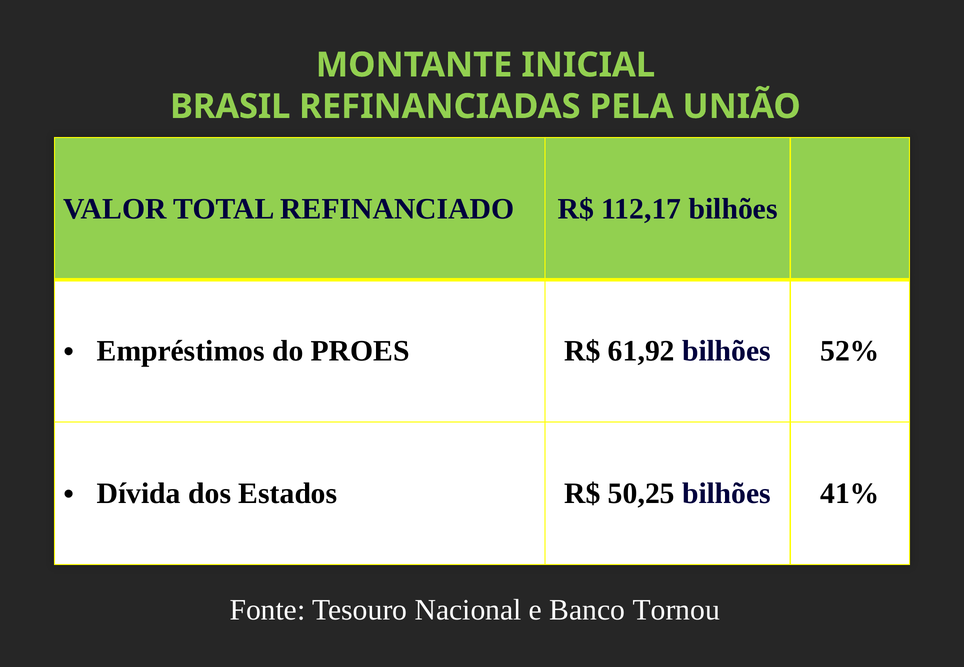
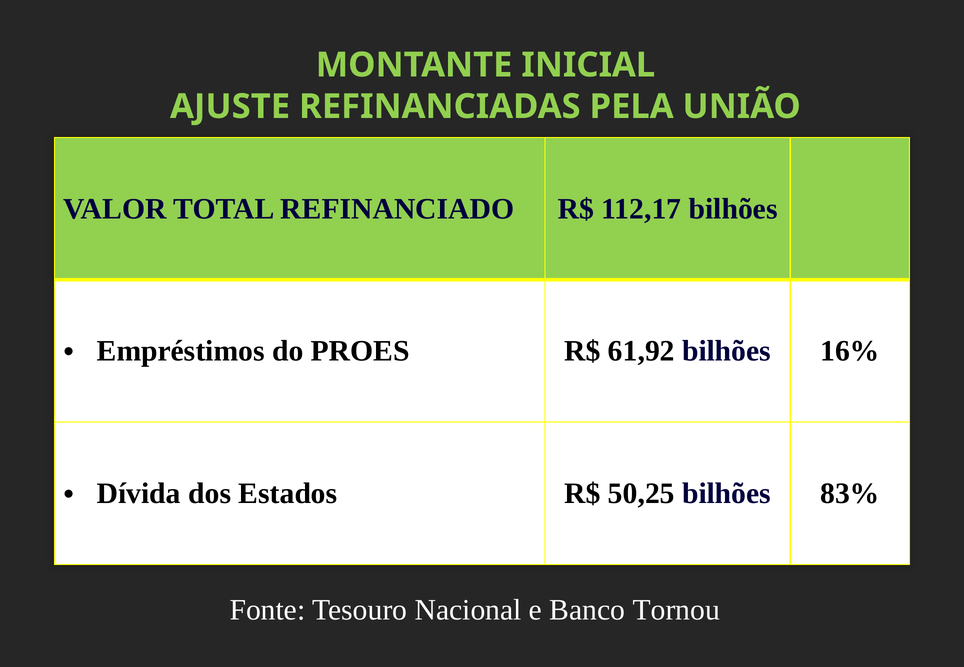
BRASIL: BRASIL -> AJUSTE (230, 107)
52%: 52% -> 16% (850, 351)
41%: 41% -> 83% (850, 494)
